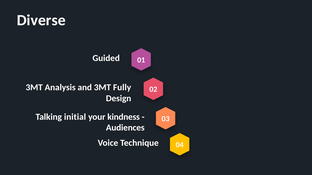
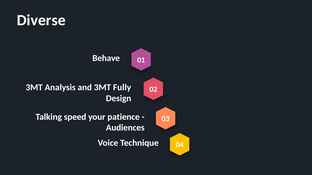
Guided: Guided -> Behave (106, 58)
initial: initial -> speed (75, 117)
kindness: kindness -> patience (124, 117)
